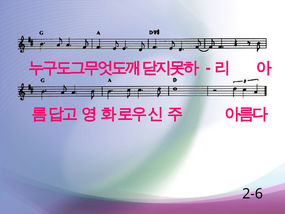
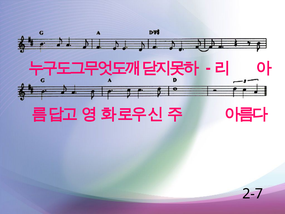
2-6: 2-6 -> 2-7 (253, 194)
